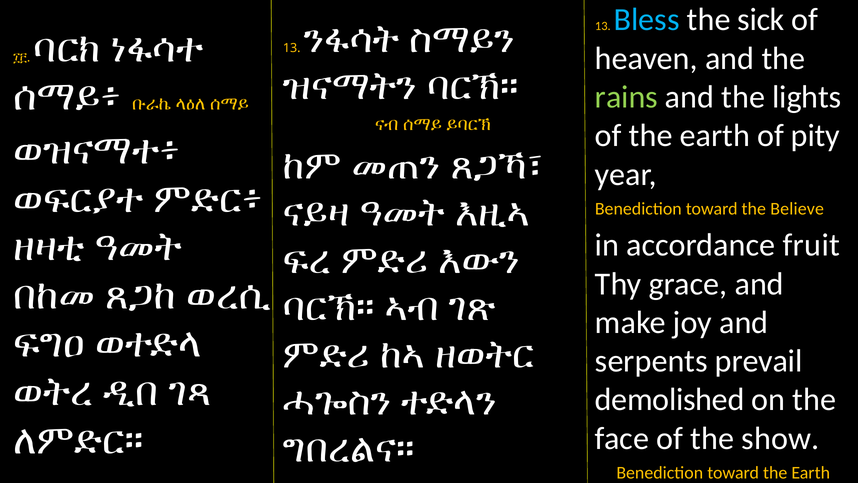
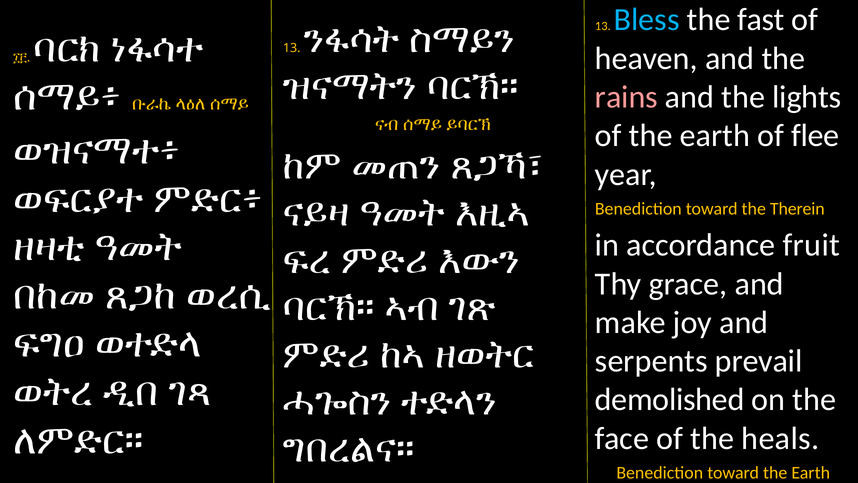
sick: sick -> fast (761, 20)
rains colour: light green -> pink (626, 97)
pity: pity -> flee (815, 136)
Believe: Believe -> Therein (797, 209)
show: show -> heals (780, 438)
